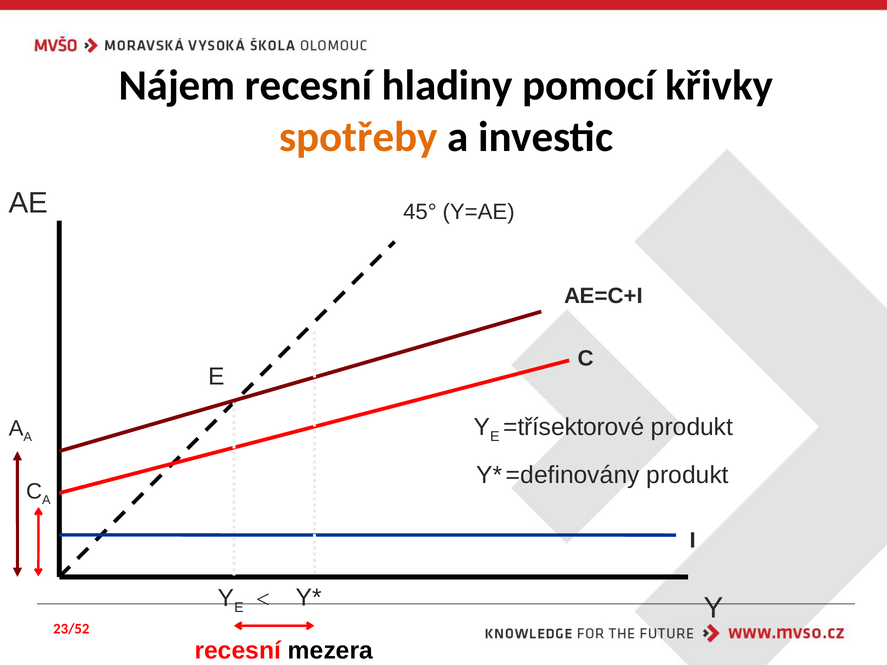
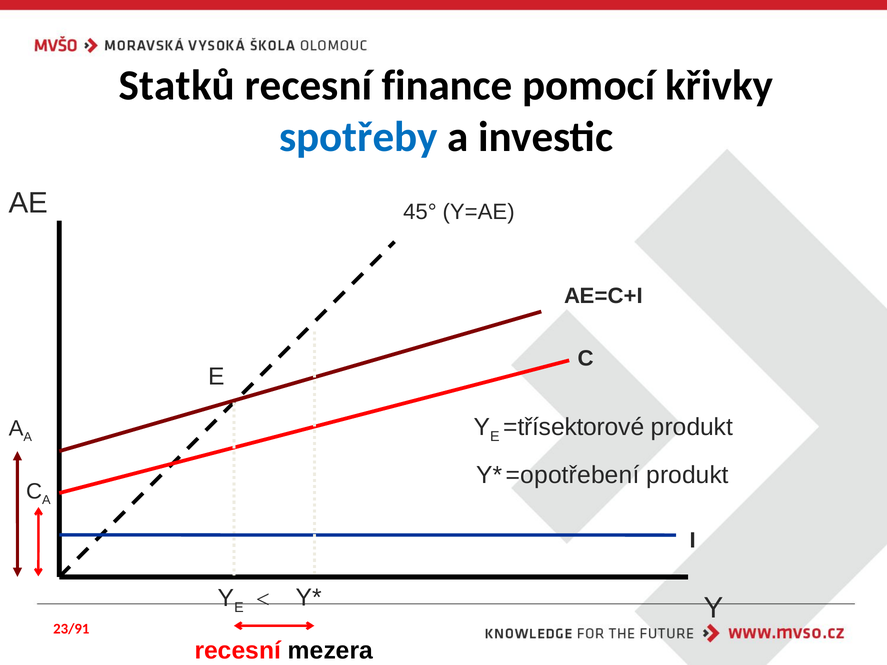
Nájem: Nájem -> Statků (177, 85)
hladiny: hladiny -> finance (447, 85)
spotřeby colour: orange -> blue (358, 137)
=definovány: =definovány -> =opotřebení (573, 475)
23/52: 23/52 -> 23/91 (71, 629)
